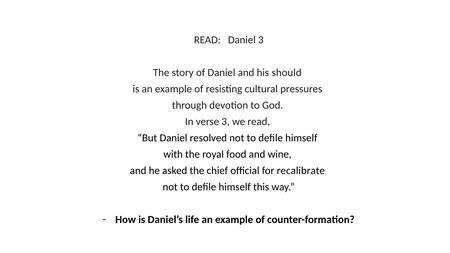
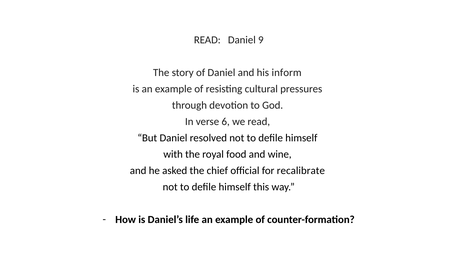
Daniel 3: 3 -> 9 (261, 40)
should: should -> inform (287, 73)
verse 3: 3 -> 6 (226, 122)
